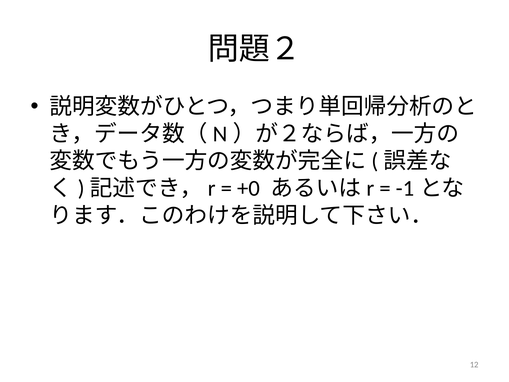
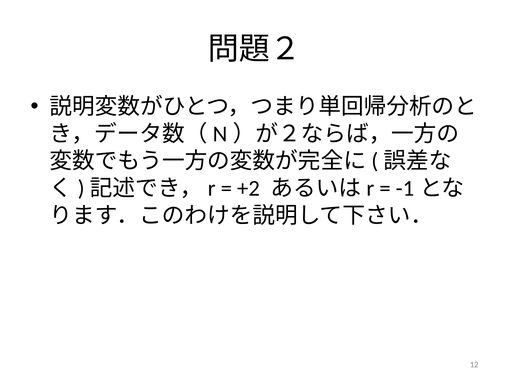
+0: +0 -> +2 (249, 188)
